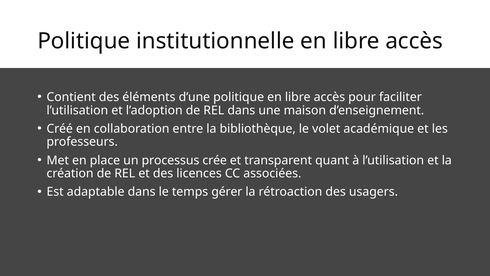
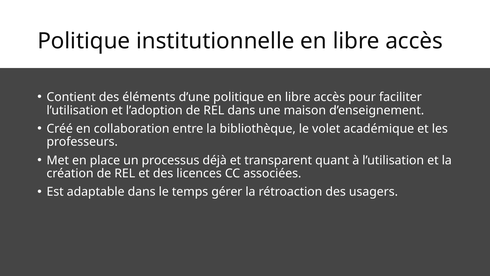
crée: crée -> déjà (215, 160)
